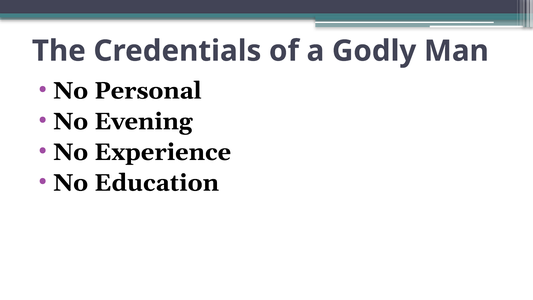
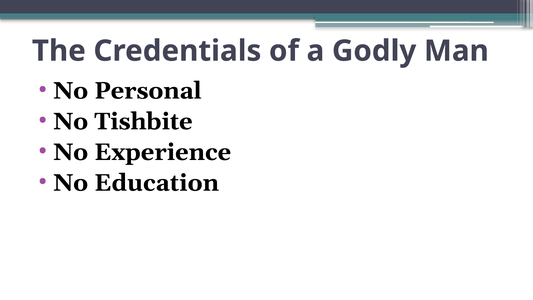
Evening: Evening -> Tishbite (143, 121)
